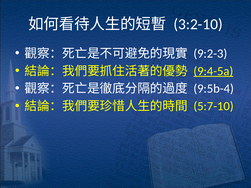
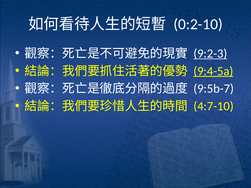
3:2-10: 3:2-10 -> 0:2-10 (198, 24)
9:2-3 underline: none -> present (210, 54)
9:5b-4: 9:5b-4 -> 9:5b-7 (214, 89)
5:7-10: 5:7-10 -> 4:7-10 (214, 106)
